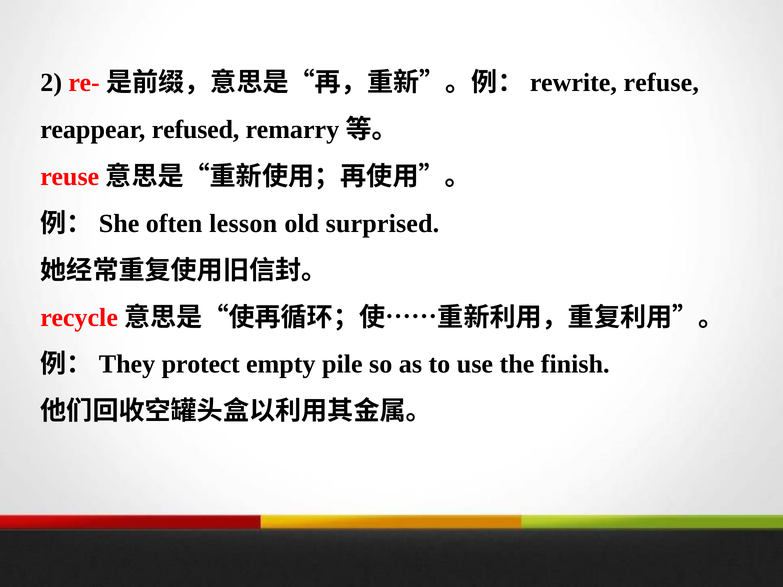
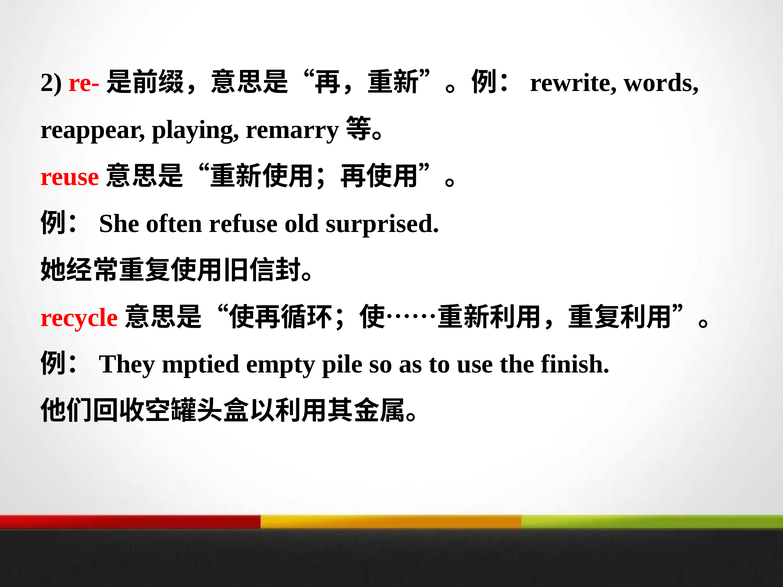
refuse: refuse -> words (661, 83)
refused: refused -> playing (196, 130)
lesson: lesson -> refuse (243, 224)
protect: protect -> mptied (201, 365)
